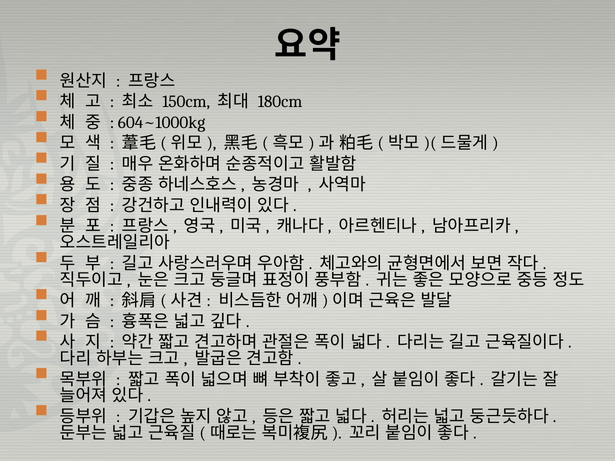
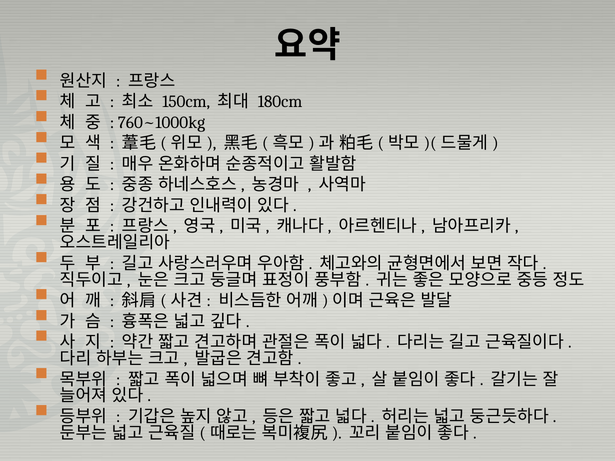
604~1000kg: 604~1000kg -> 760~1000kg (162, 123)
